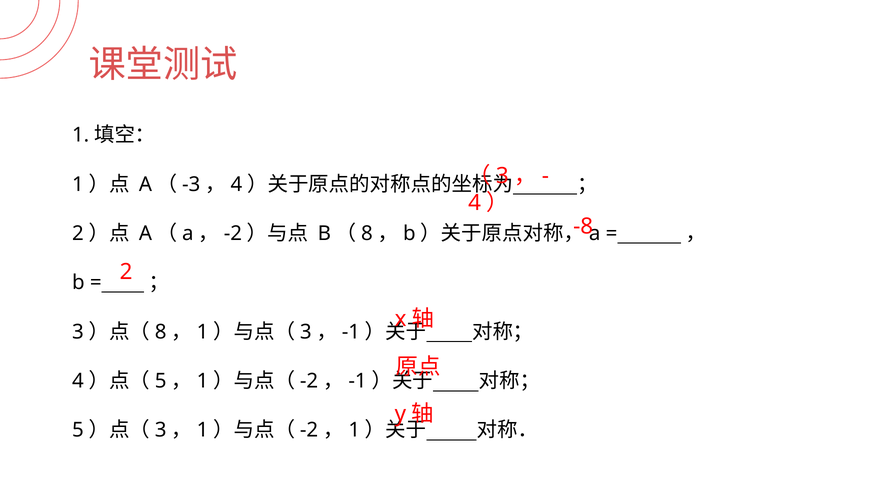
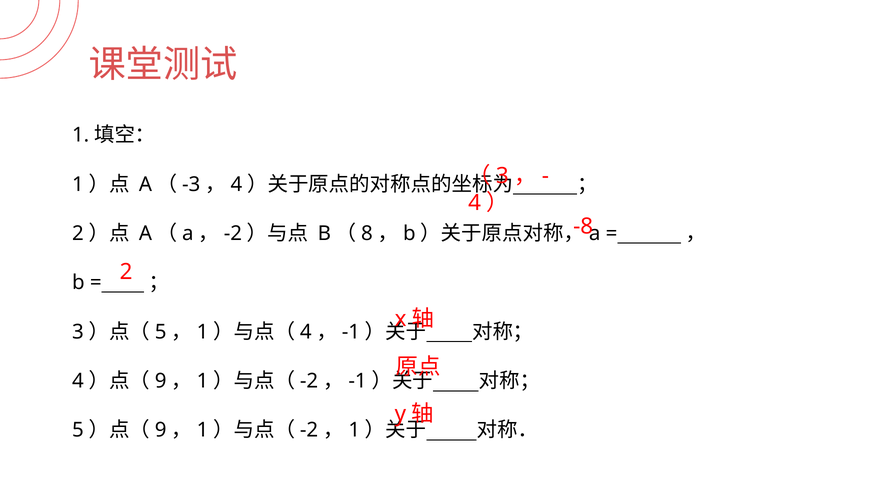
8: 8 -> 5 (161, 332)
3: 3 -> 4 (306, 332)
5: 5 -> 9 (161, 381)
3: 3 -> 9 (161, 430)
